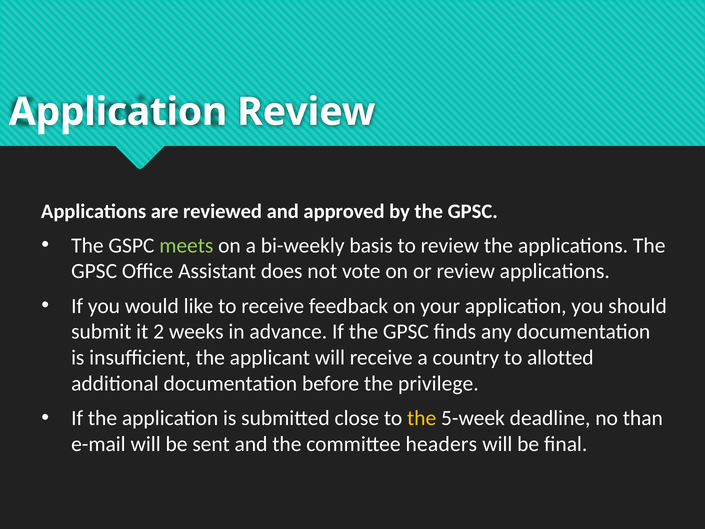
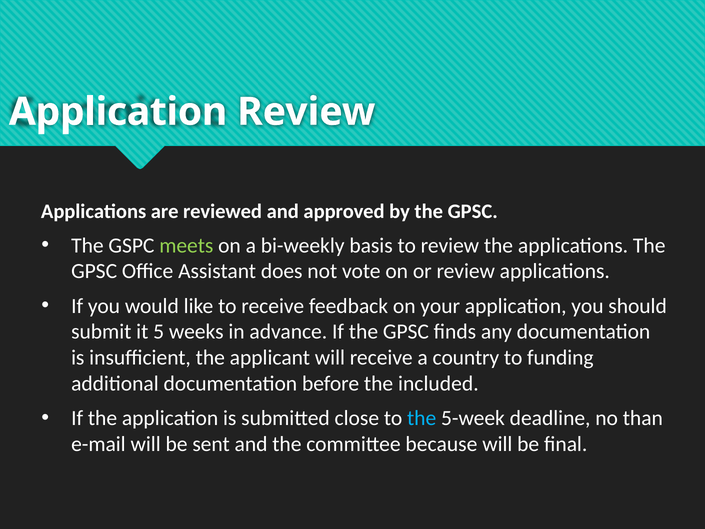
2: 2 -> 5 (159, 332)
allotted: allotted -> funding (560, 357)
privilege: privilege -> included (438, 383)
the colour: yellow -> light blue (422, 418)
headers: headers -> because (441, 444)
